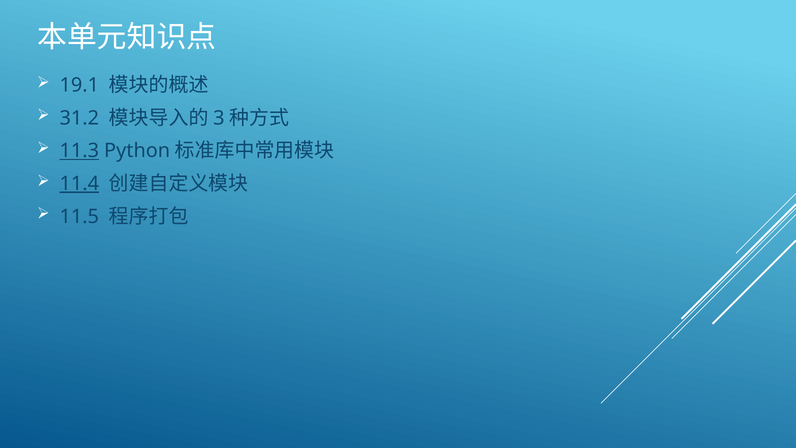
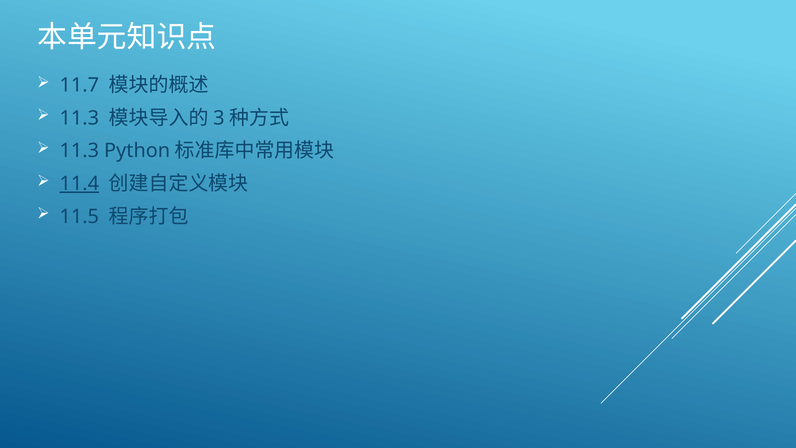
19.1: 19.1 -> 11.7 (79, 85)
31.2: 31.2 -> 11.3 (79, 118)
11.3 underline: present -> none (79, 151)
